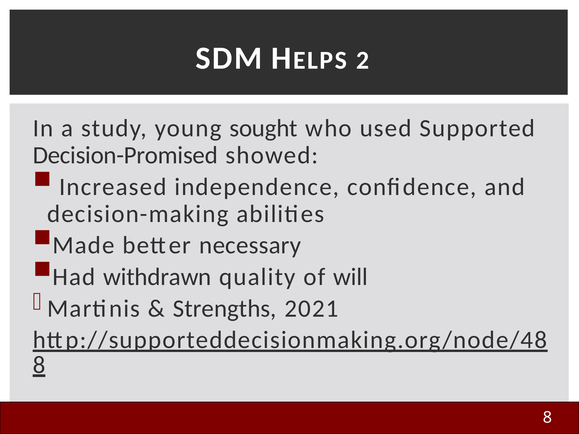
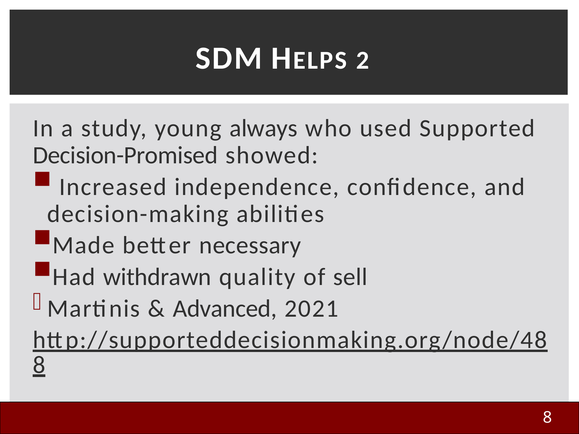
sought: sought -> always (264, 128)
will: will -> sell (350, 277)
Strengths: Strengths -> Advanced (225, 309)
